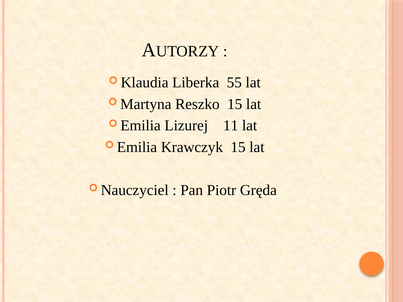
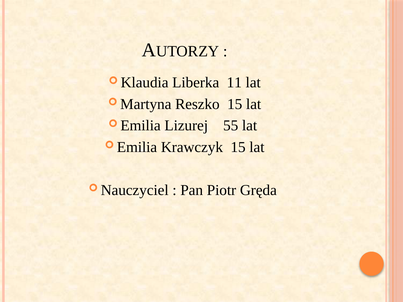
55: 55 -> 11 (234, 83)
11: 11 -> 55 (231, 126)
